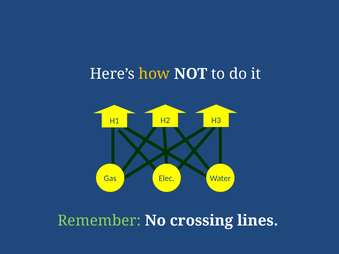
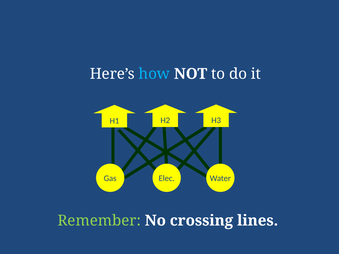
how colour: yellow -> light blue (154, 74)
